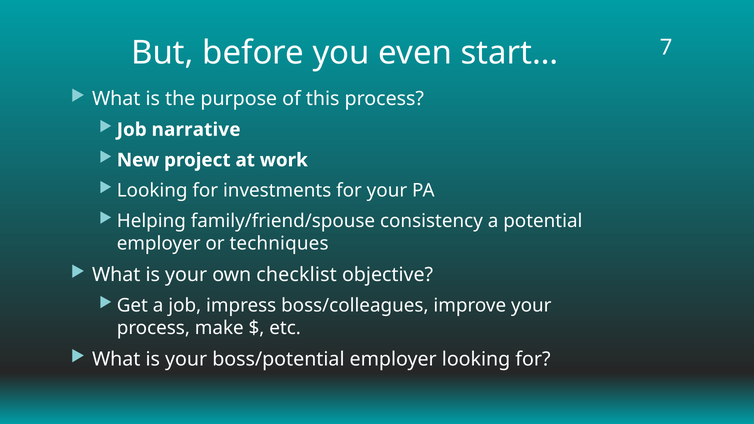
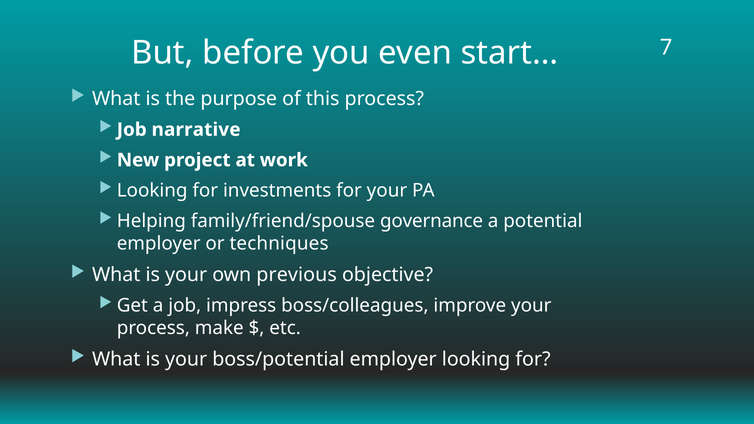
consistency: consistency -> governance (432, 221)
checklist: checklist -> previous (297, 275)
